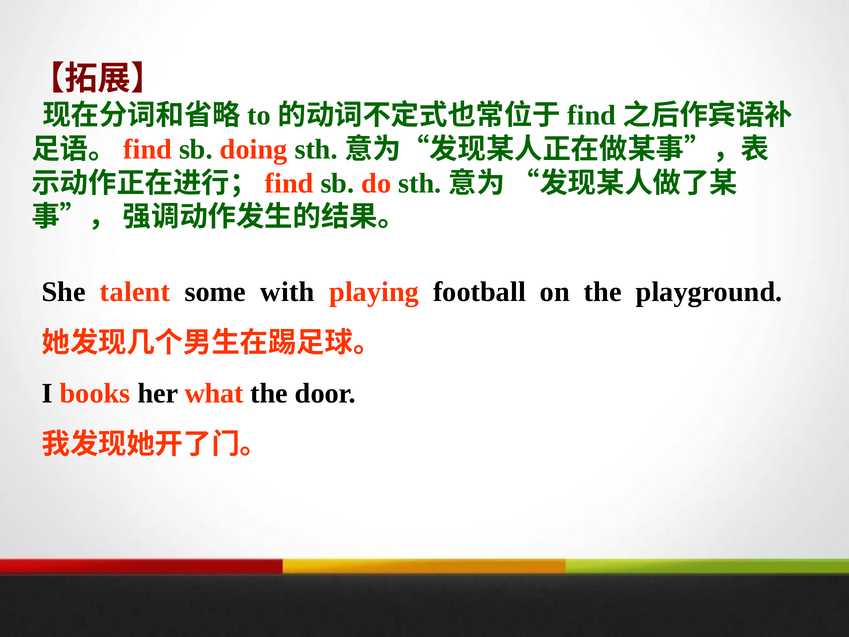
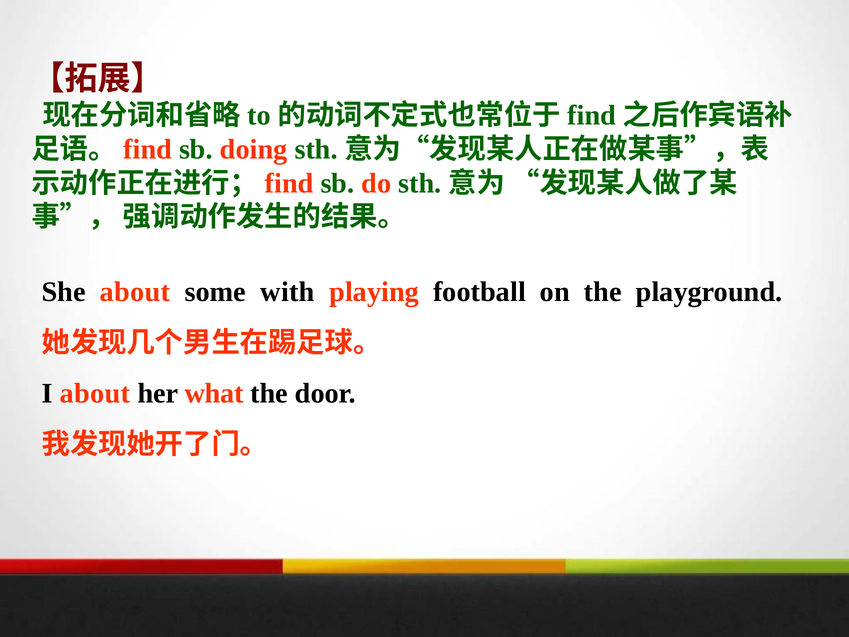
She talent: talent -> about (135, 292)
I books: books -> about (95, 393)
